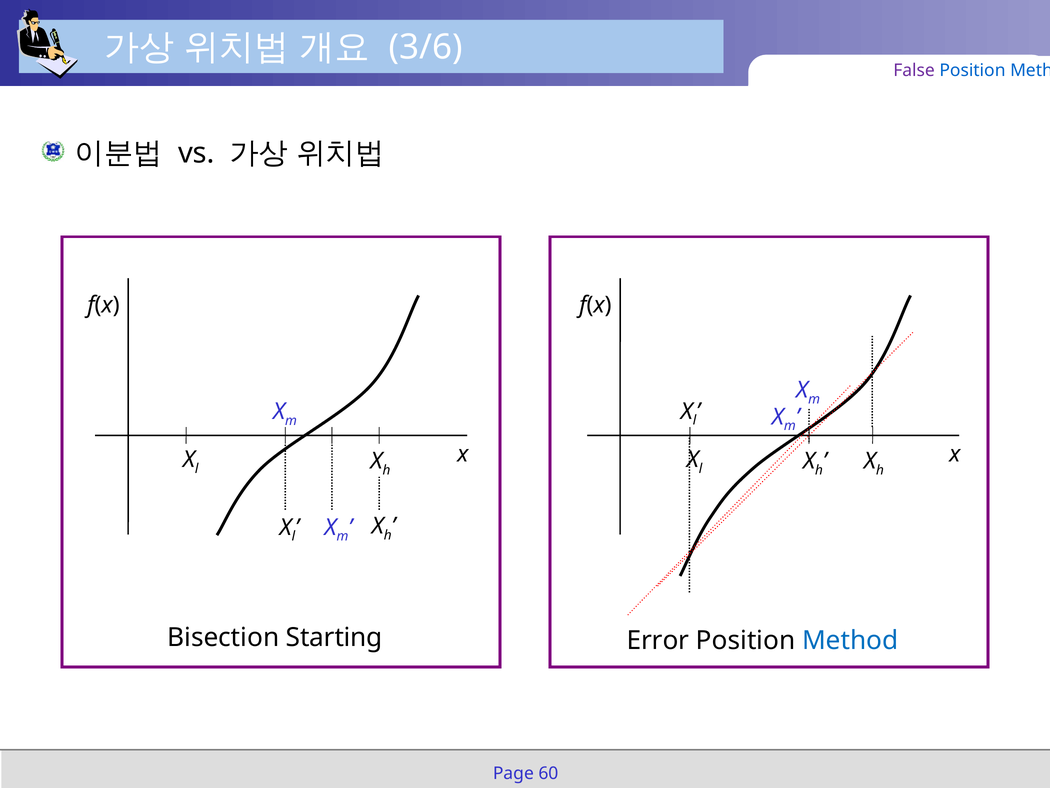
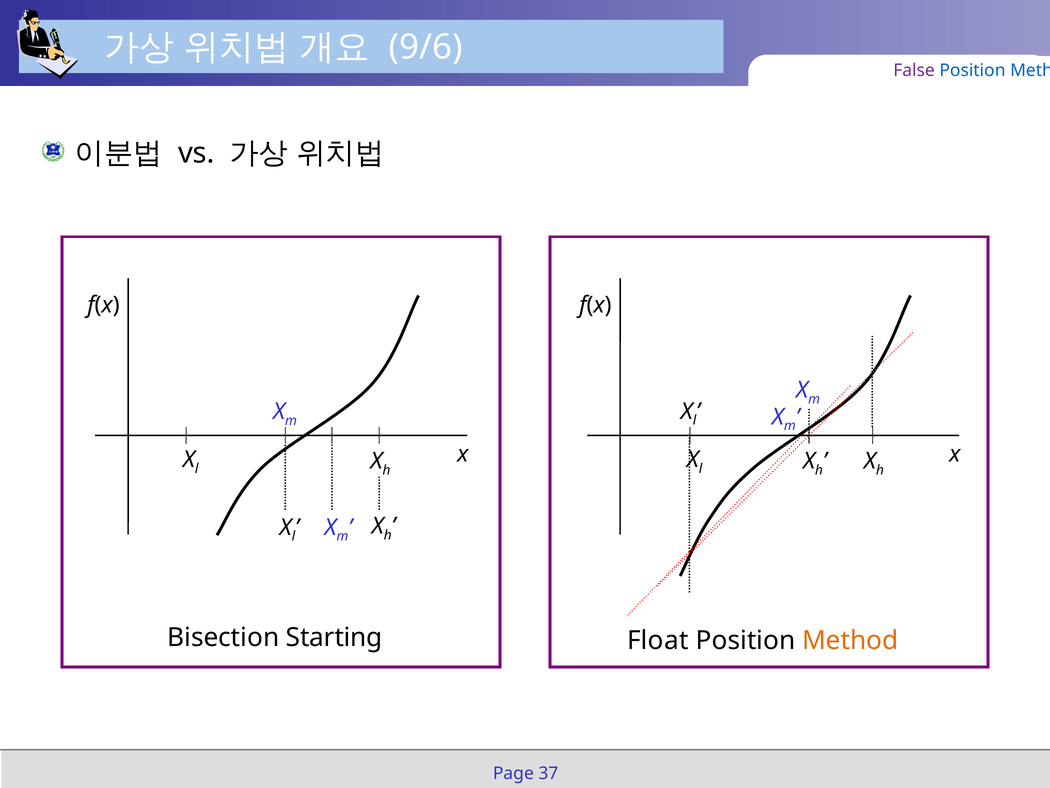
3/6: 3/6 -> 9/6 (426, 47)
Error: Error -> Float (658, 640)
Method colour: blue -> orange (850, 640)
60: 60 -> 37 (548, 773)
